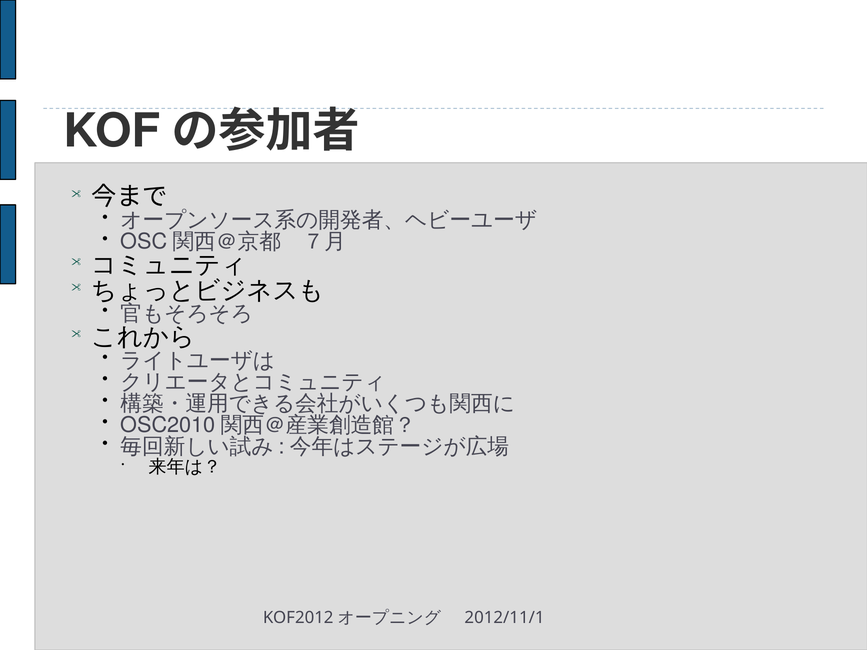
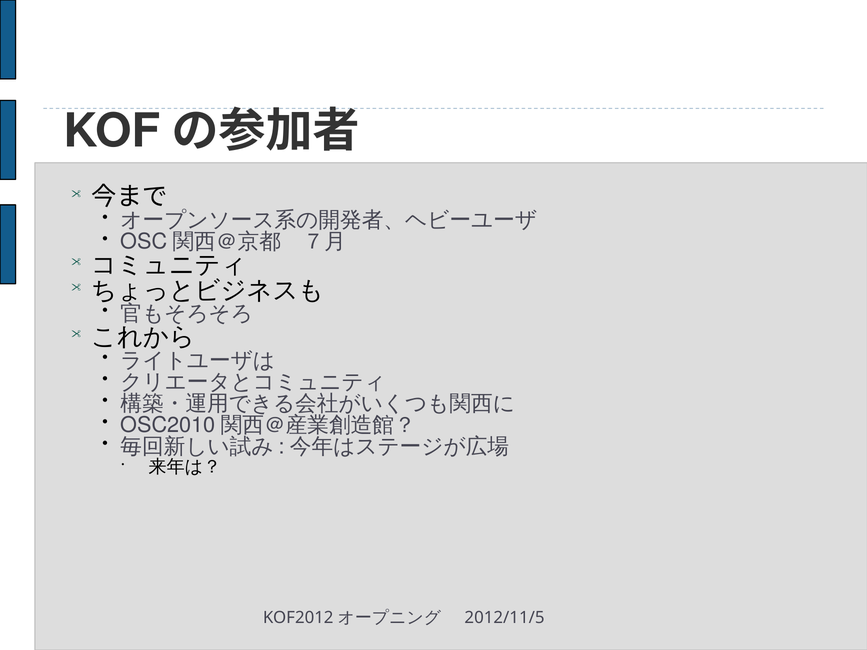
2012/11/1: 2012/11/1 -> 2012/11/5 (505, 618)
